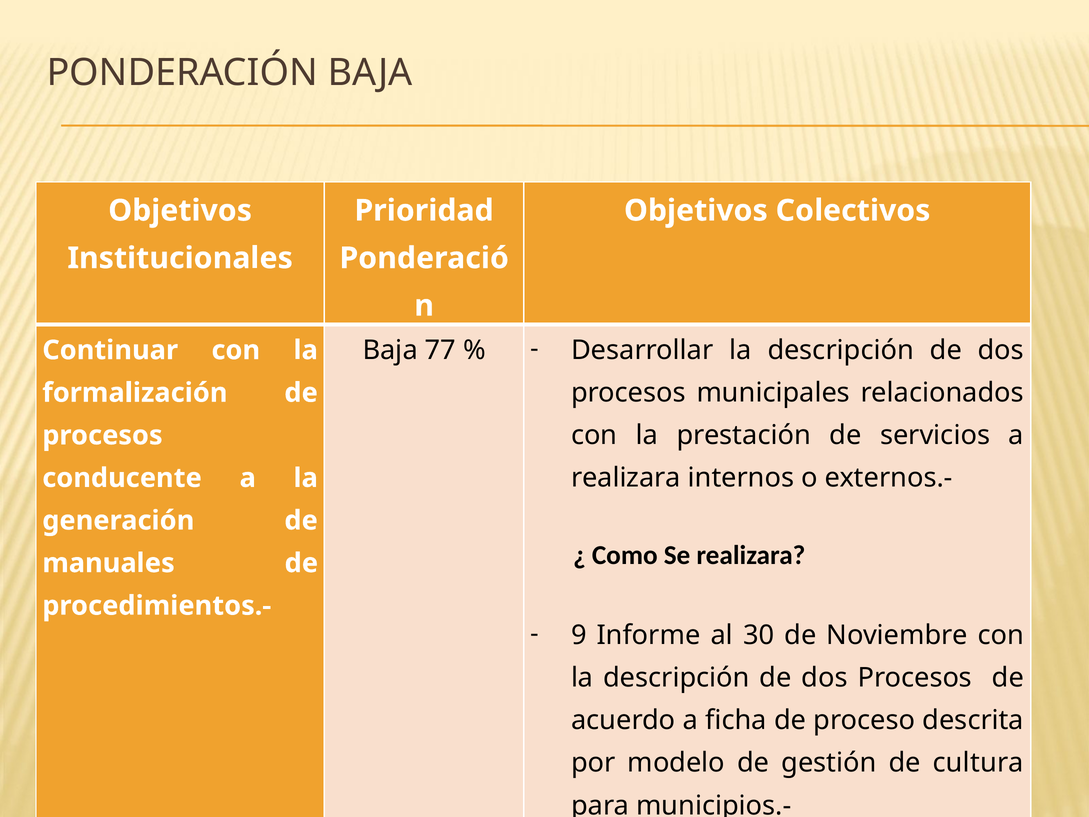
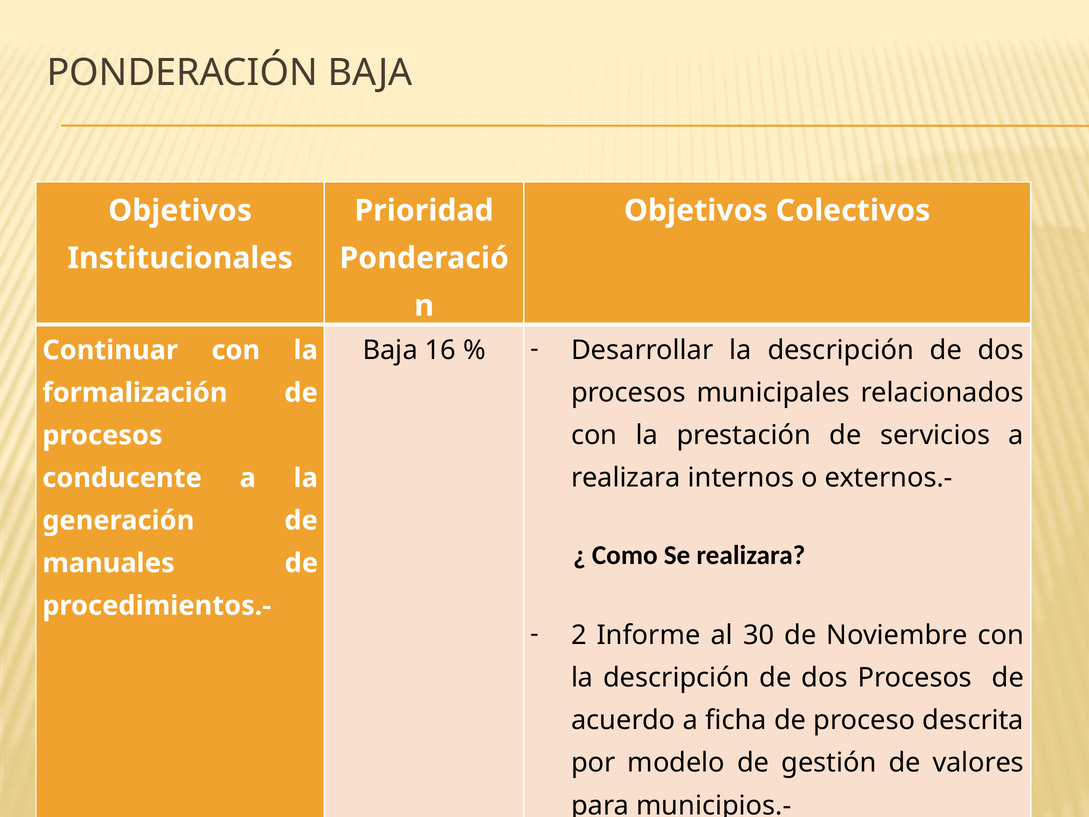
77: 77 -> 16 (440, 350)
9: 9 -> 2 (579, 635)
cultura: cultura -> valores (978, 763)
